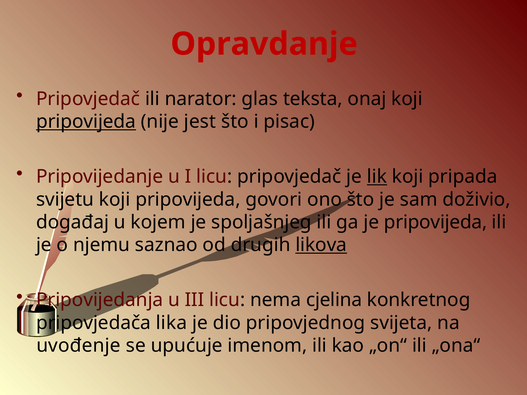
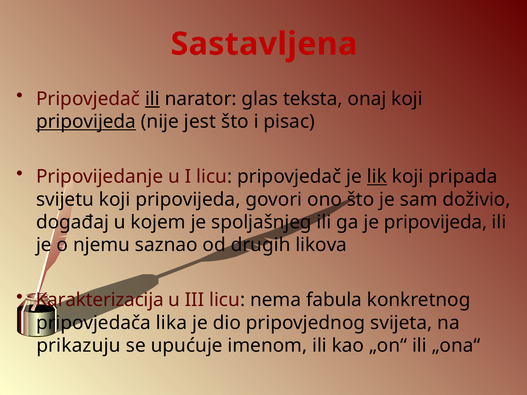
Opravdanje: Opravdanje -> Sastavljena (264, 44)
ili underline: none -> present (152, 99)
likova underline: present -> none (321, 245)
Pripovijedanja: Pripovijedanja -> Karakterizacija (100, 300)
cjelina: cjelina -> fabula (334, 300)
uvođenje: uvođenje -> prikazuju (78, 346)
